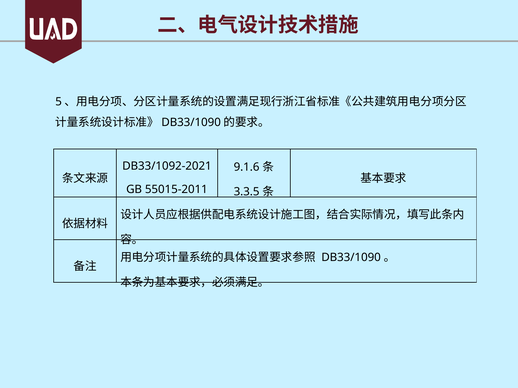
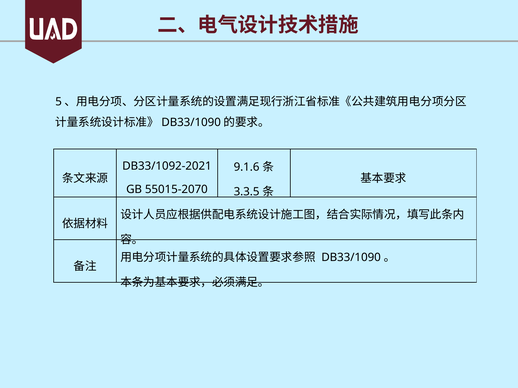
55015-2011: 55015-2011 -> 55015-2070 (176, 190)
